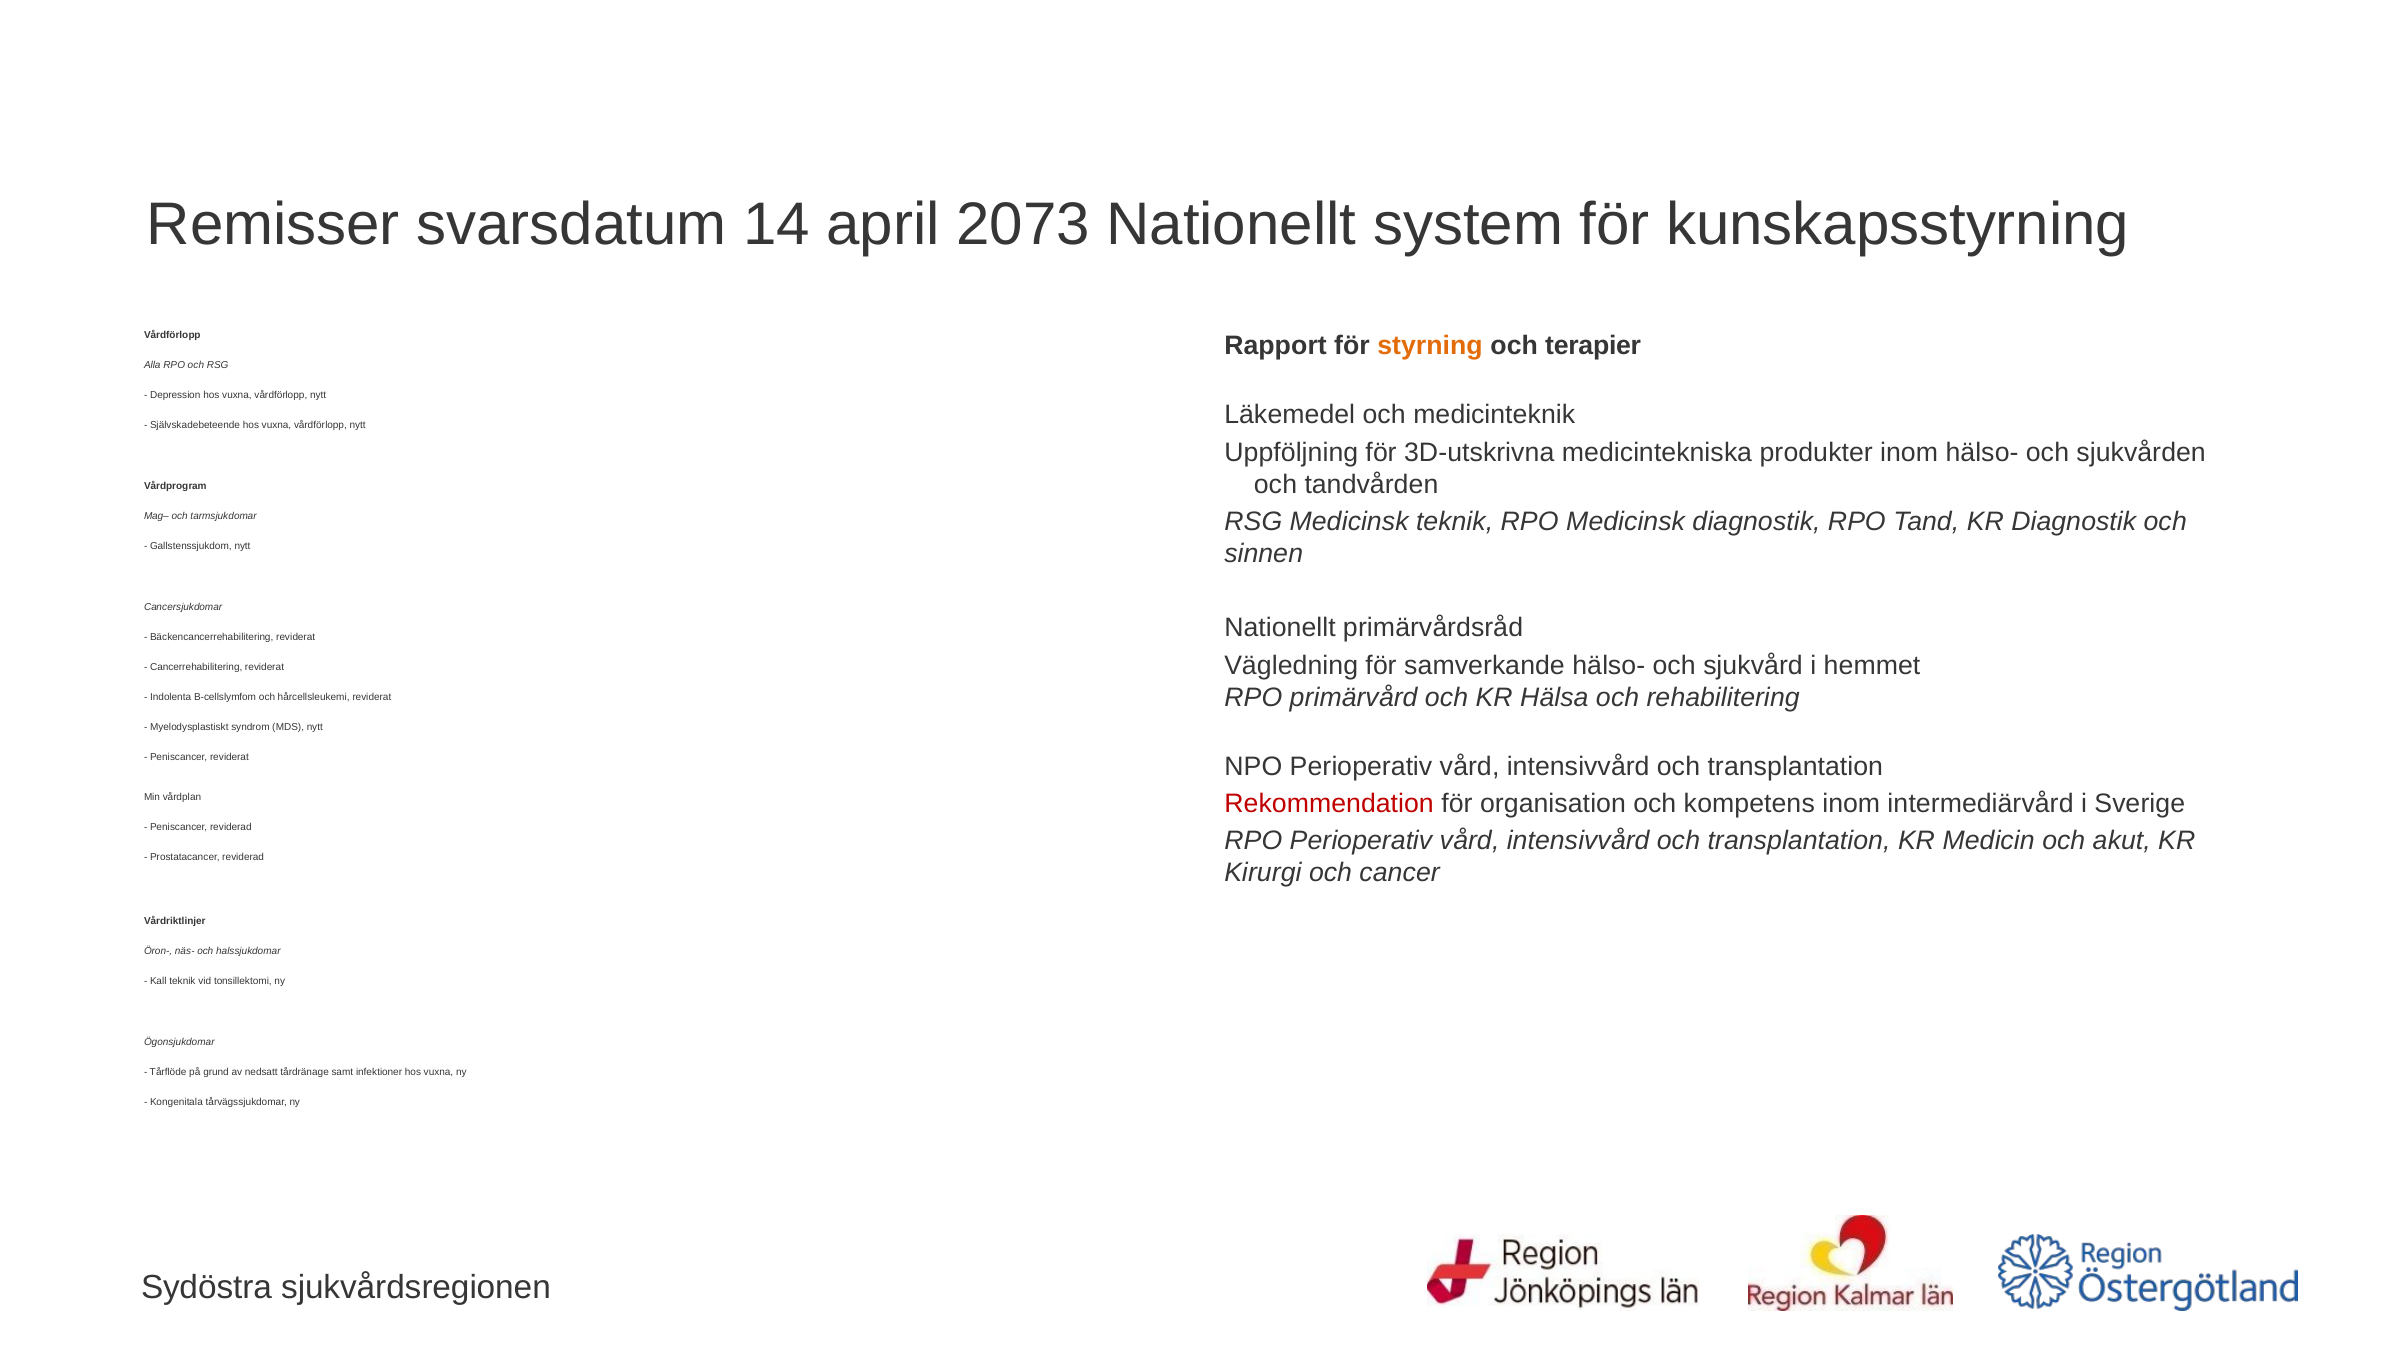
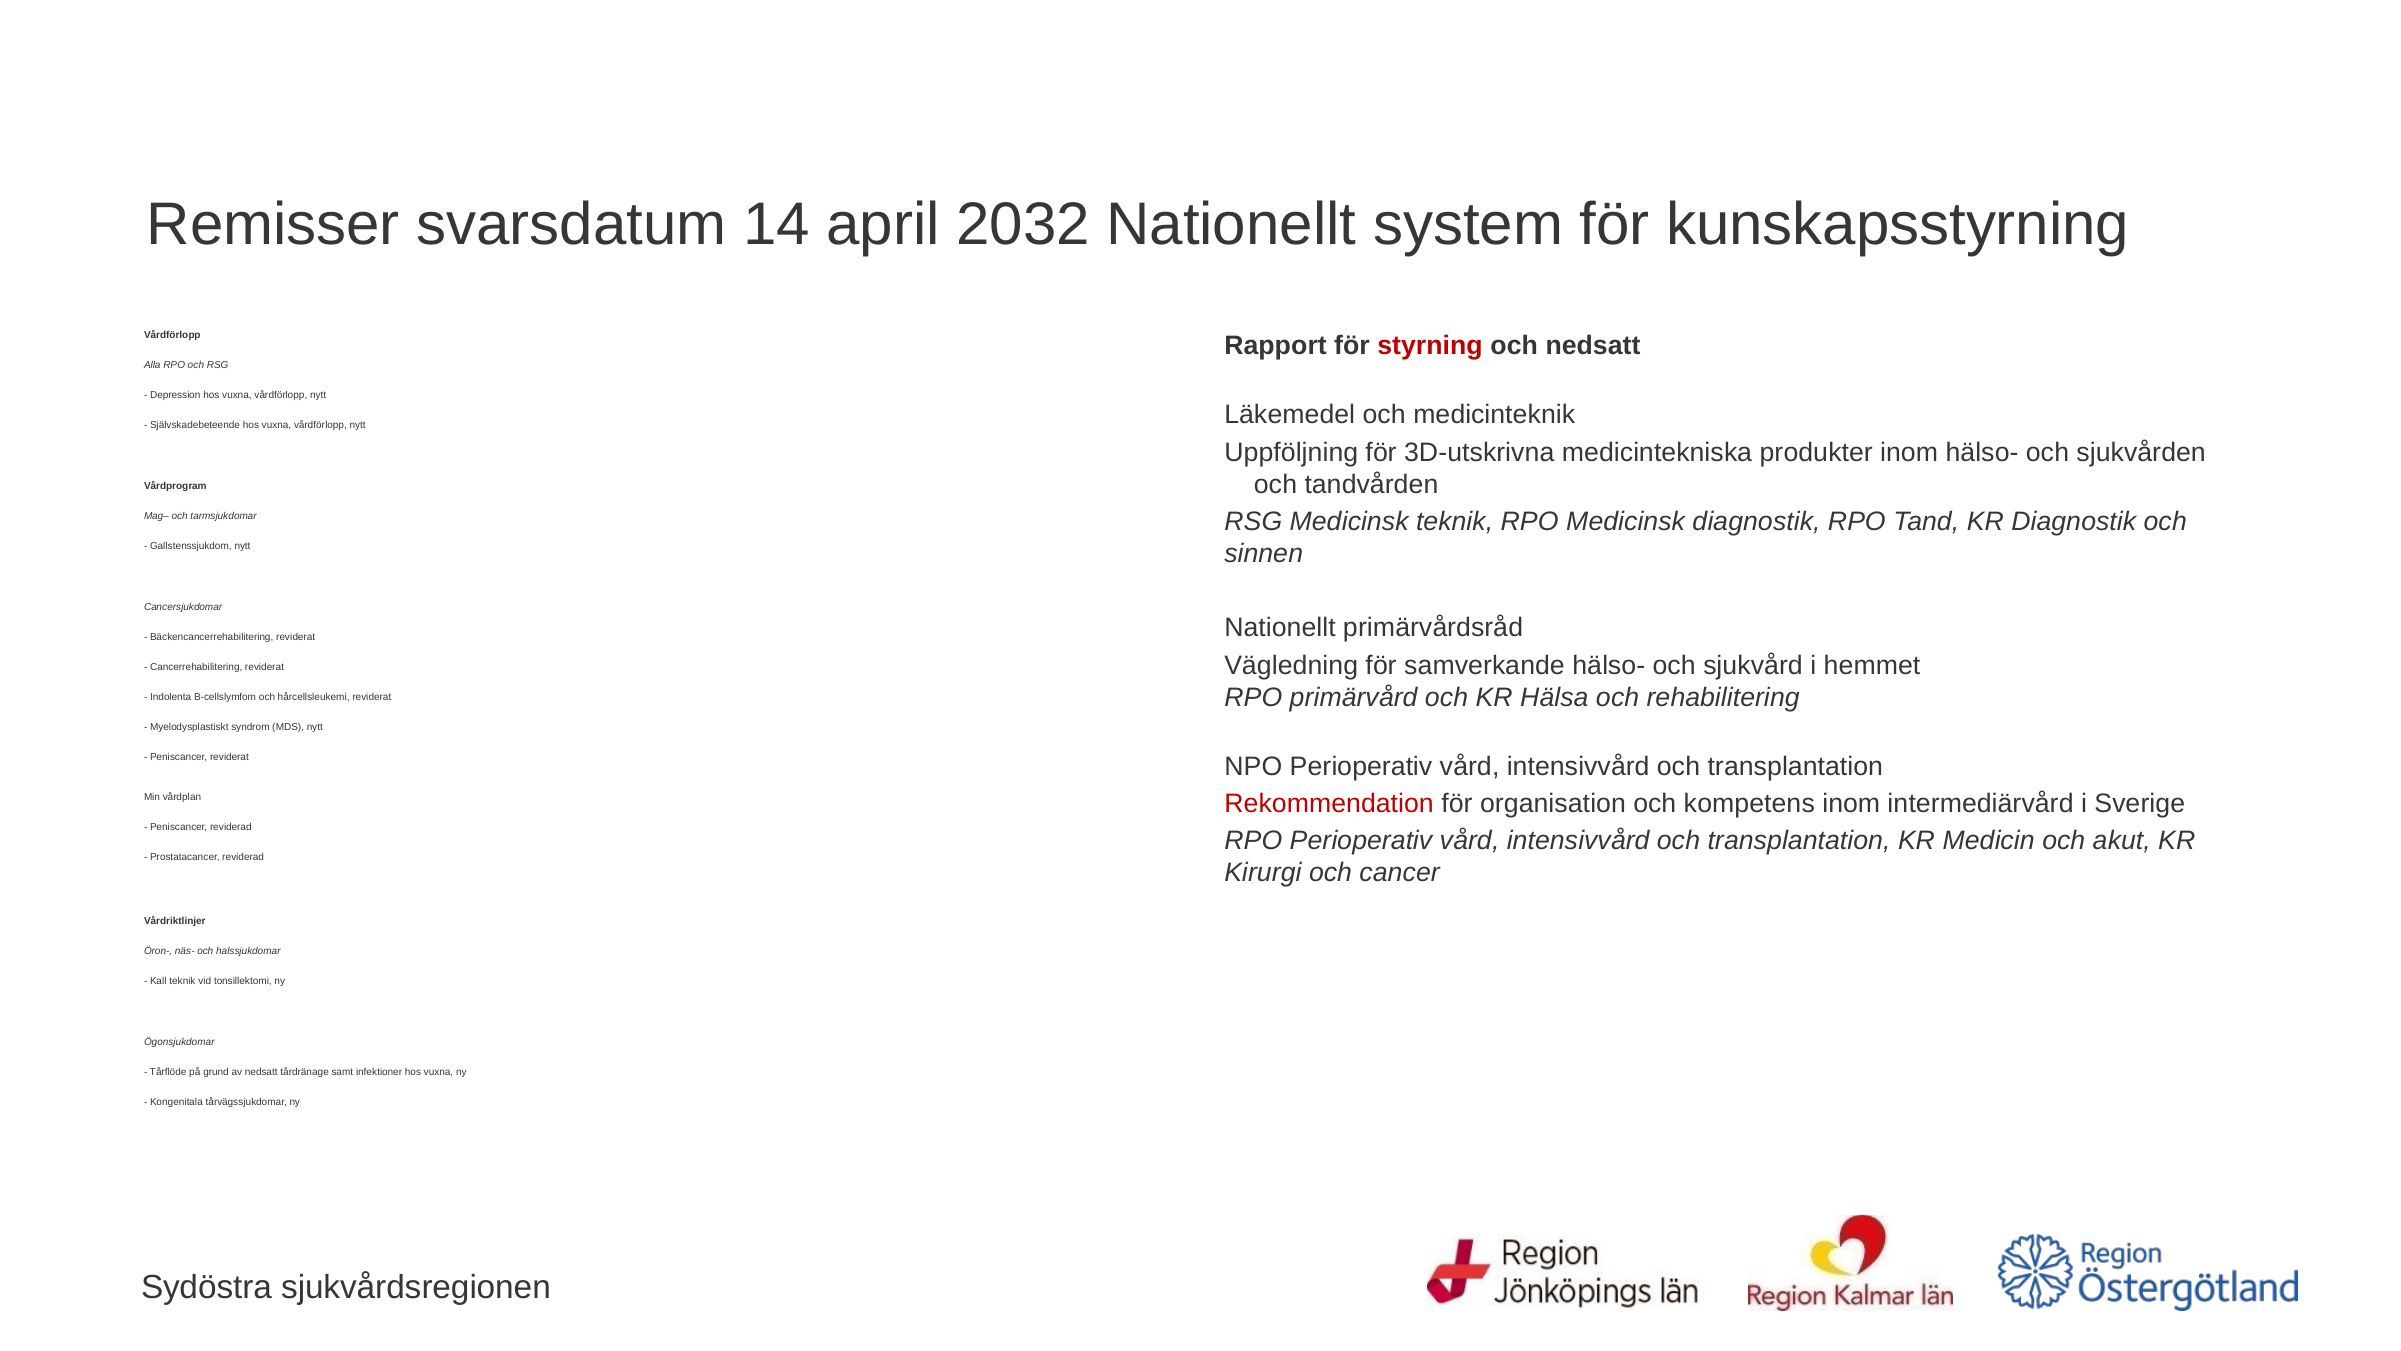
2073: 2073 -> 2032 (1023, 225)
styrning colour: orange -> red (1430, 346)
och terapier: terapier -> nedsatt (1593, 346)
